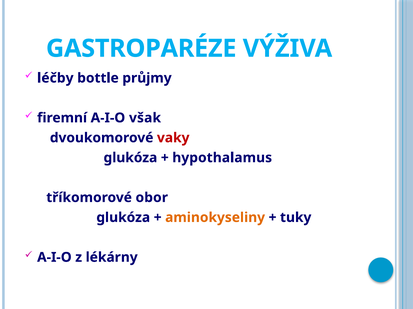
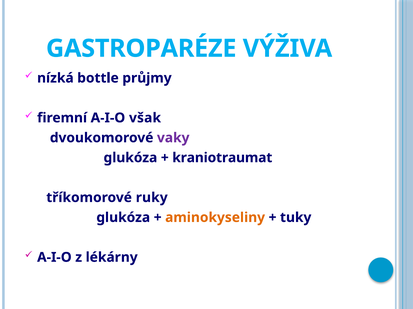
léčby: léčby -> nízká (55, 78)
vaky colour: red -> purple (173, 138)
hypothalamus: hypothalamus -> kraniotraumat (222, 158)
obor: obor -> ruky (152, 198)
